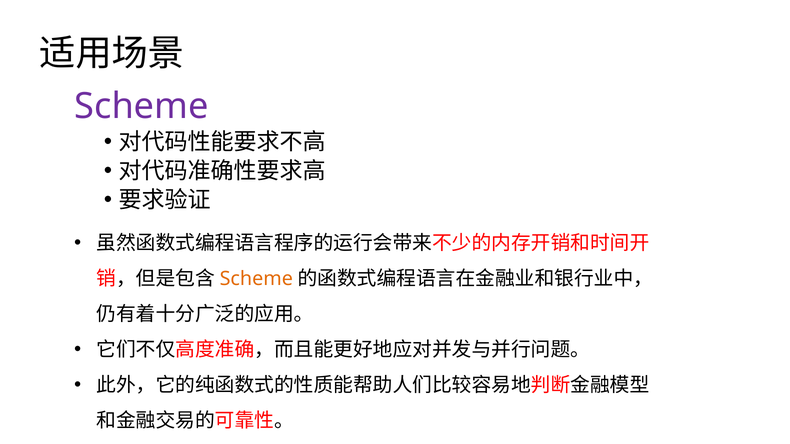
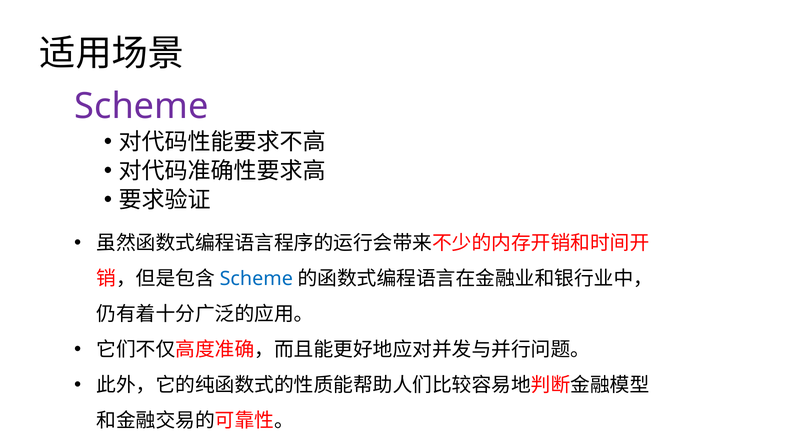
Scheme colour: orange -> blue (256, 279)
